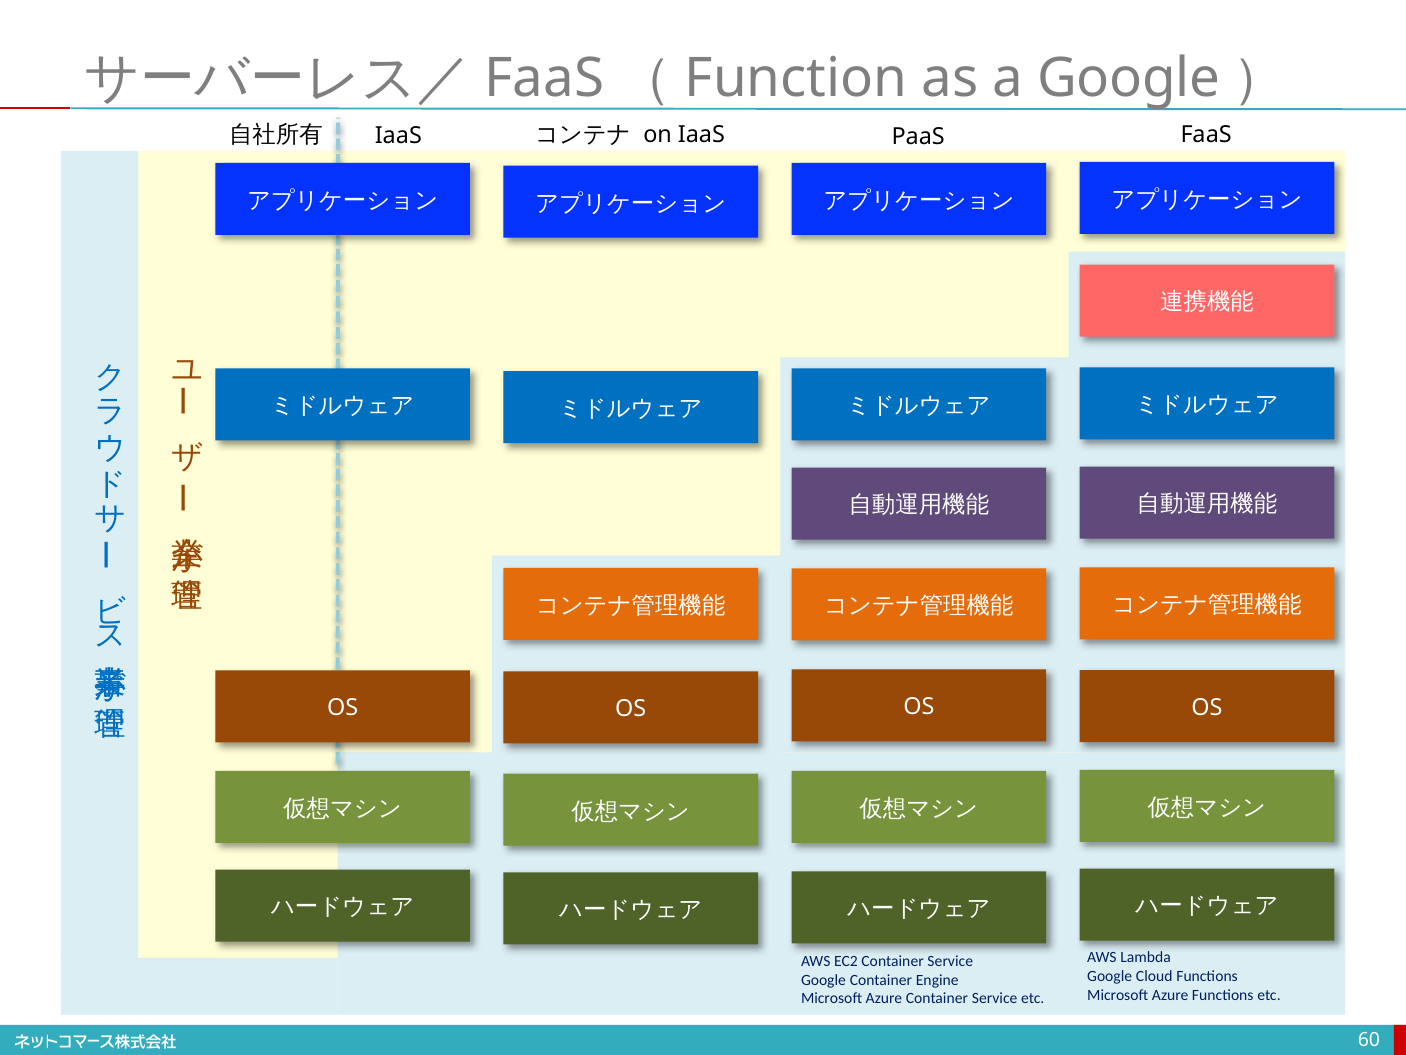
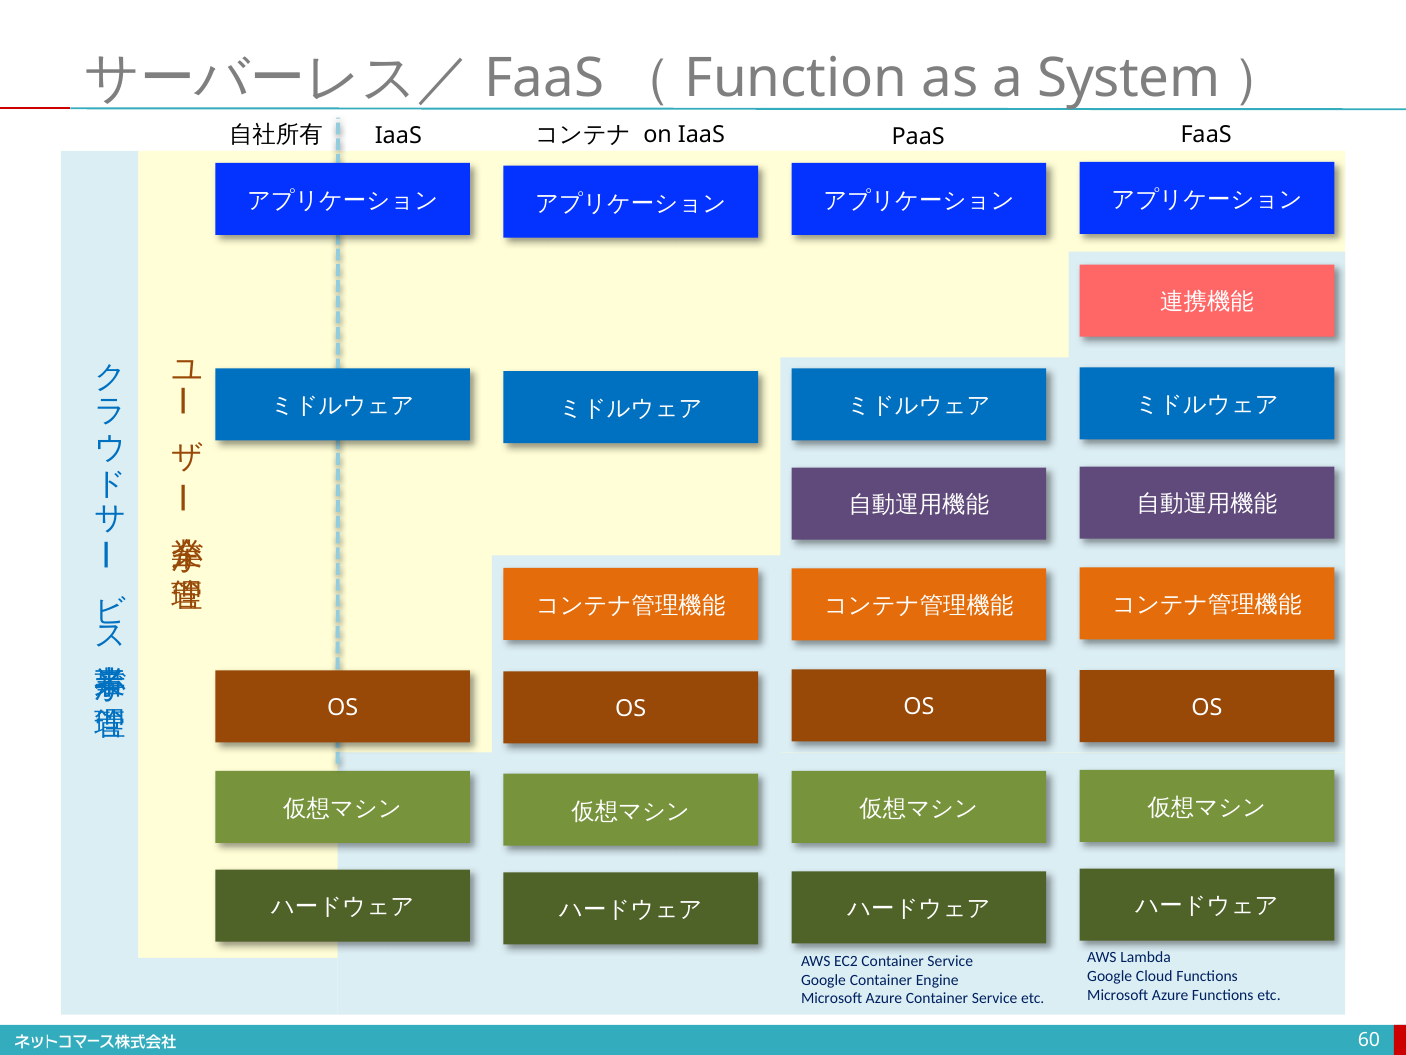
a Google: Google -> System (1129, 78)
